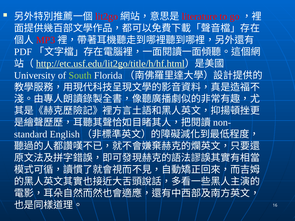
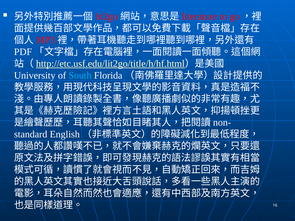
South colour: light green -> light blue (80, 75)
